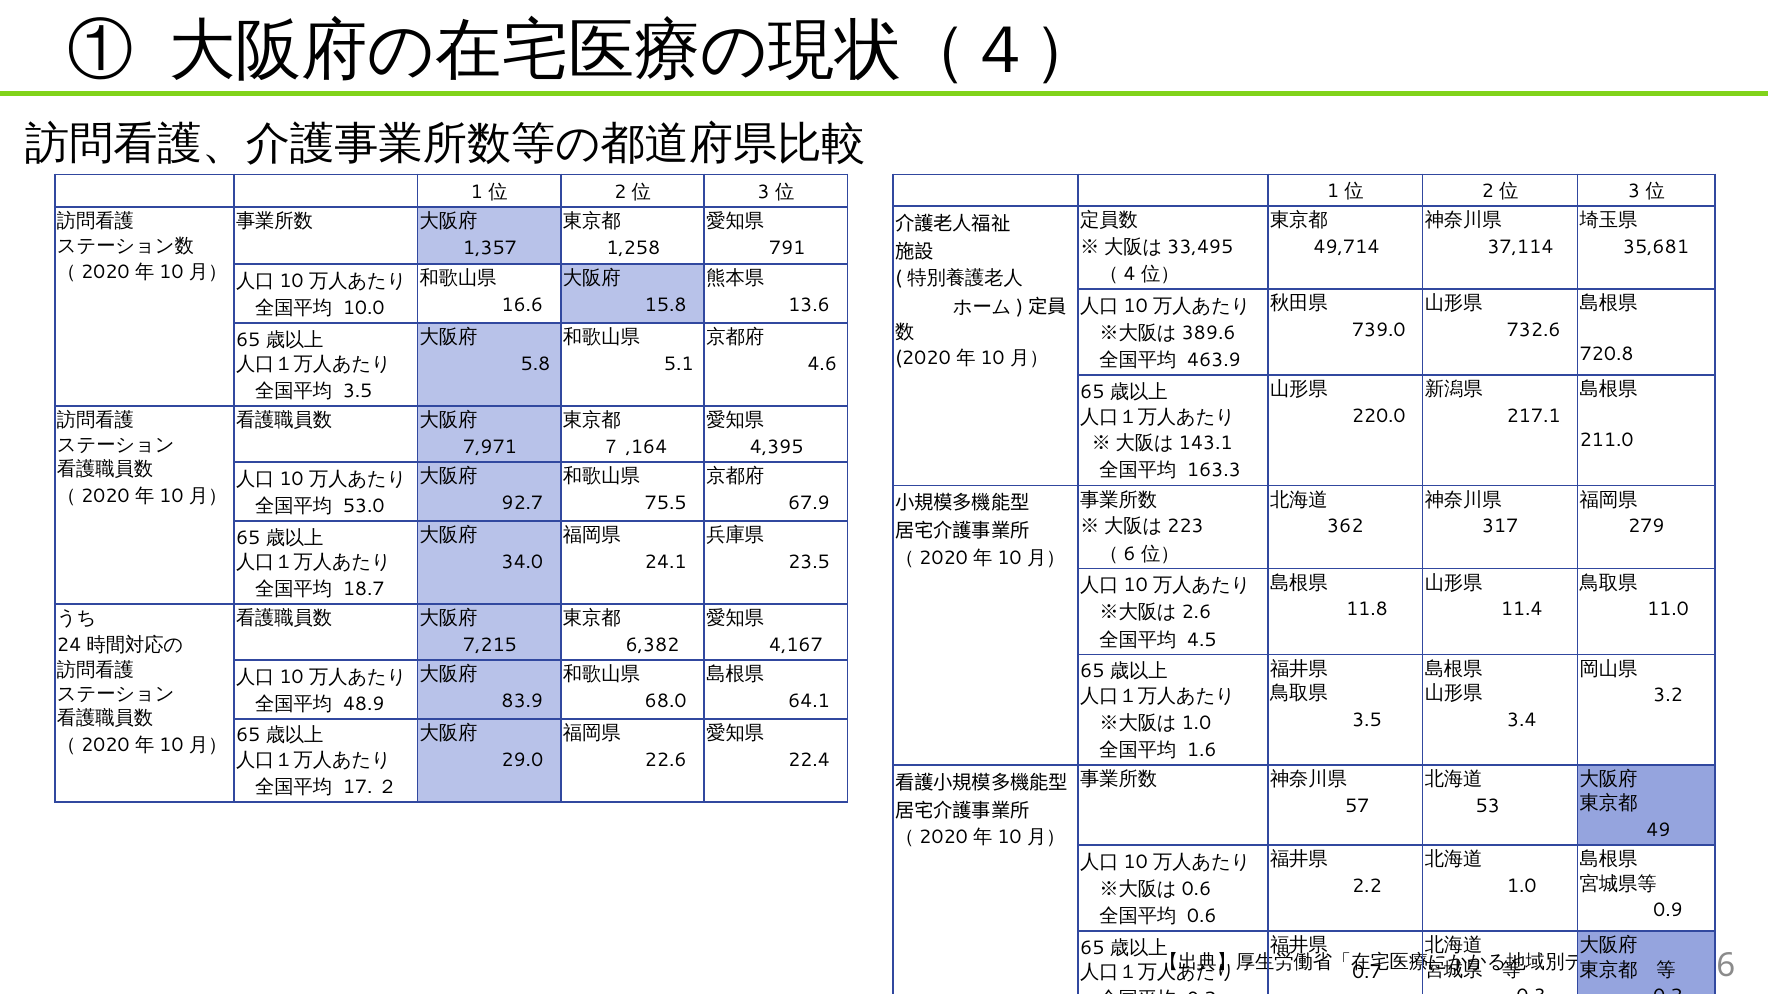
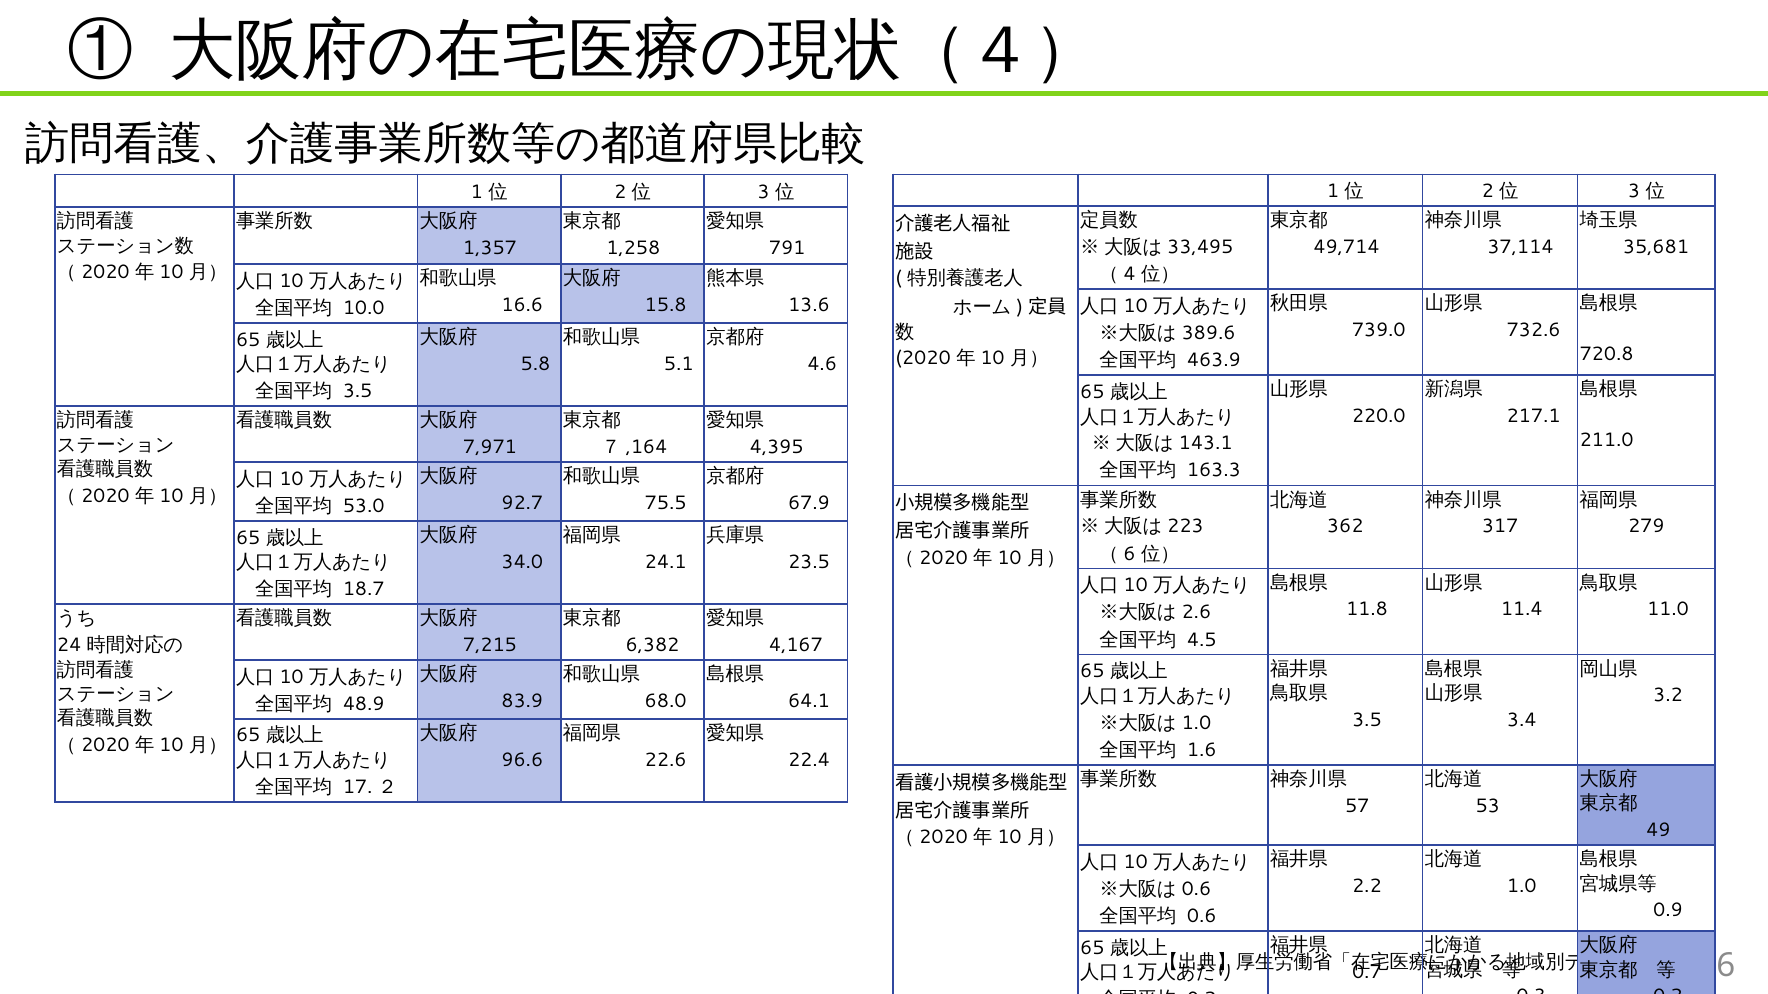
29.0: 29.0 -> 96.6 (522, 760)
